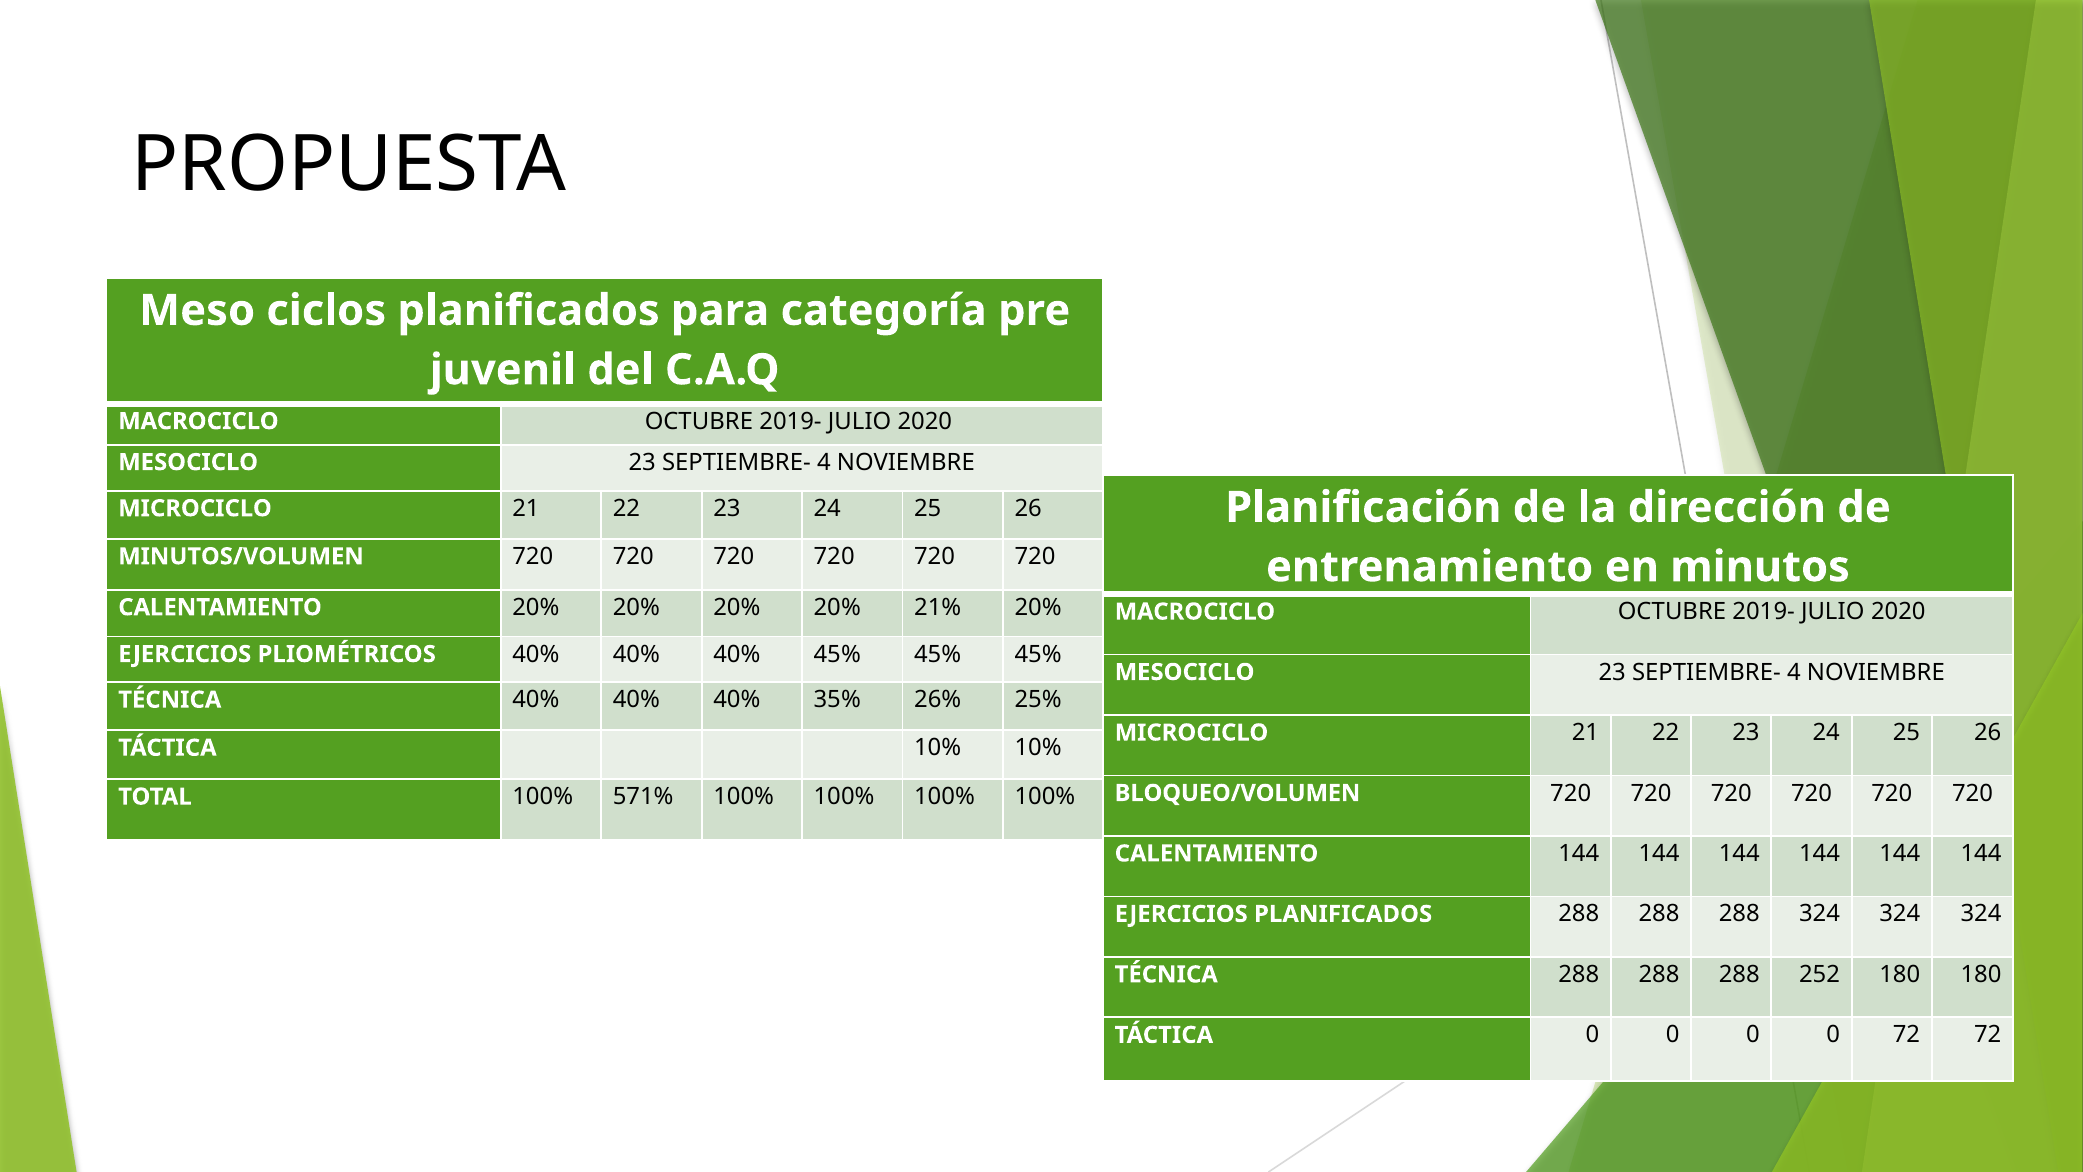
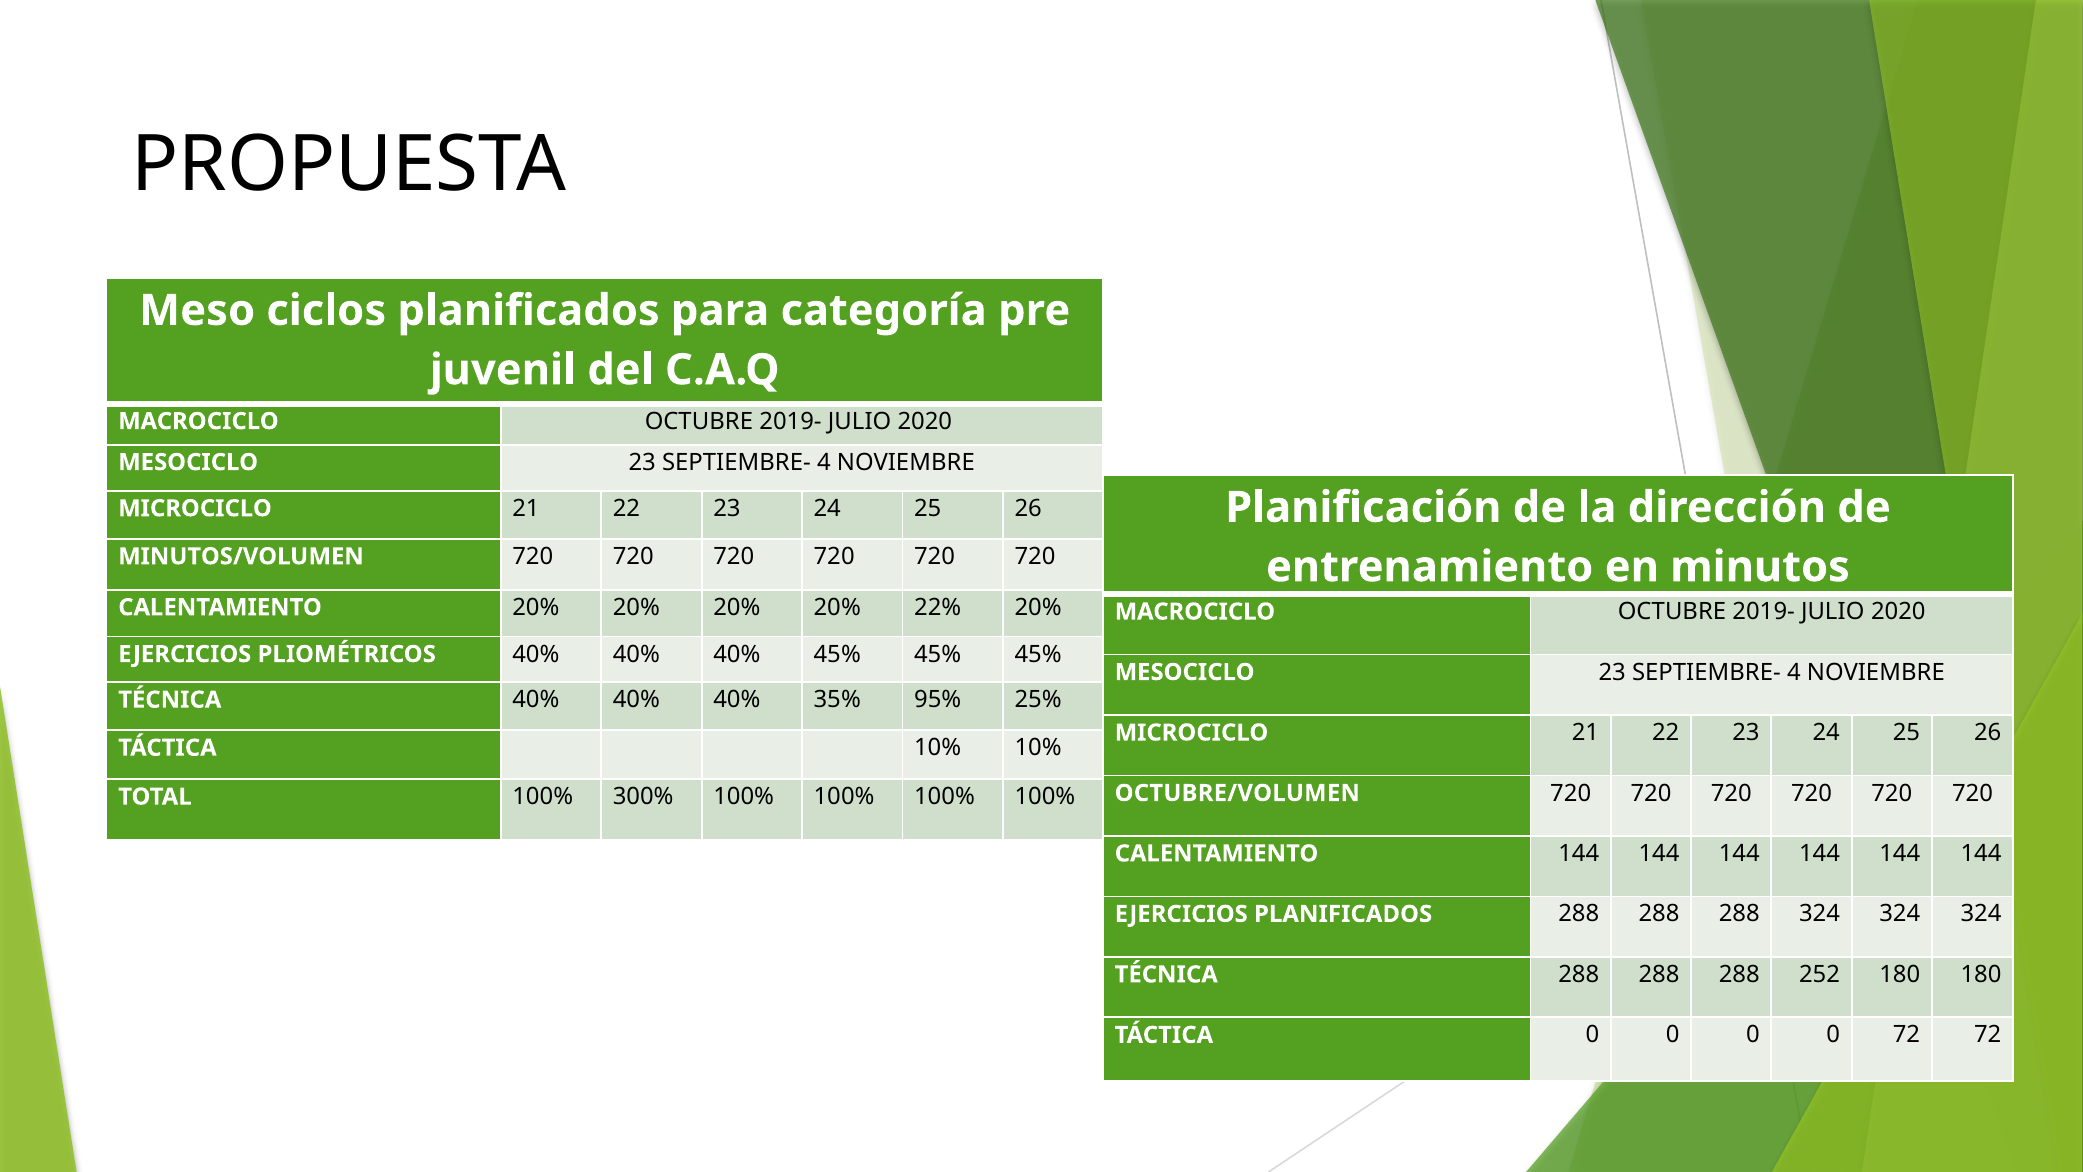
21%: 21% -> 22% (938, 607)
26%: 26% -> 95% (938, 700)
BLOQUEO/VOLUMEN: BLOQUEO/VOLUMEN -> OCTUBRE/VOLUMEN (1237, 793)
571%: 571% -> 300% (643, 797)
